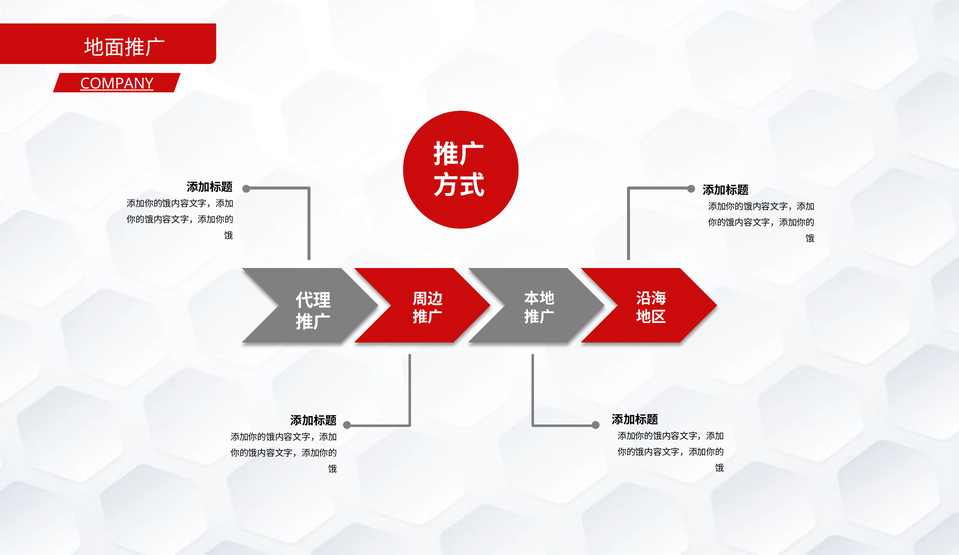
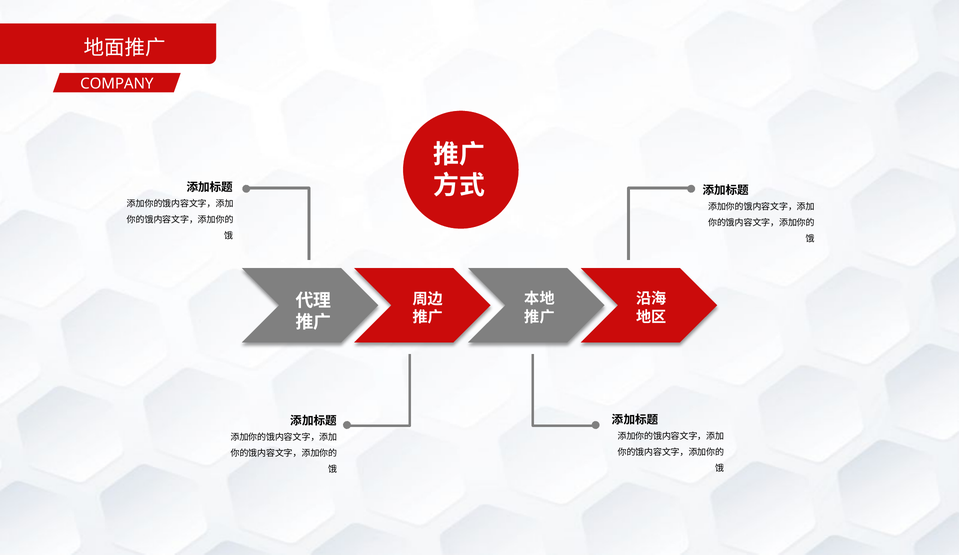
COMPANY underline: present -> none (117, 84)
